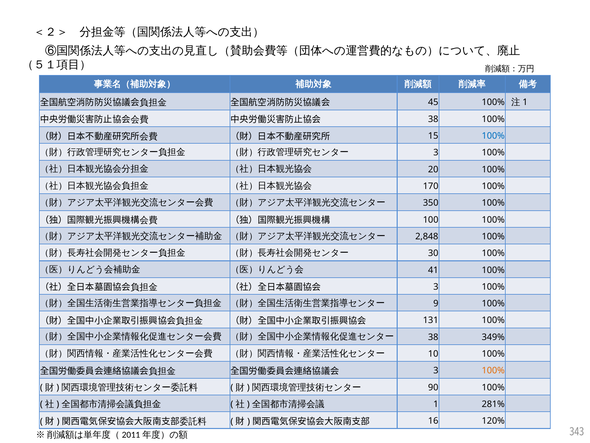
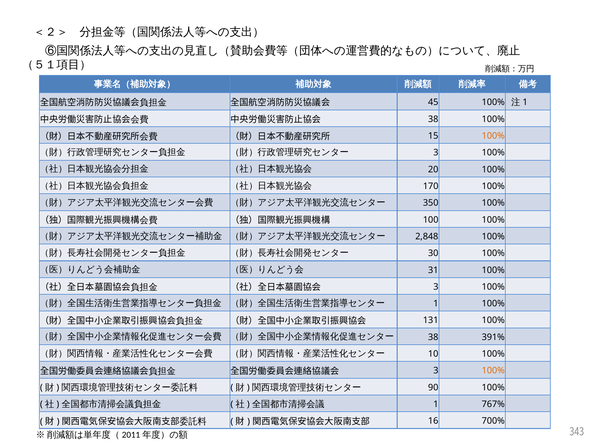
100% colour: blue -> orange (493, 136)
41: 41 -> 31 (433, 270)
9: 9 -> 1 (436, 303)
349%: 349% -> 391% (493, 337)
281%: 281% -> 767% (493, 404)
120%: 120% -> 700% (493, 420)
